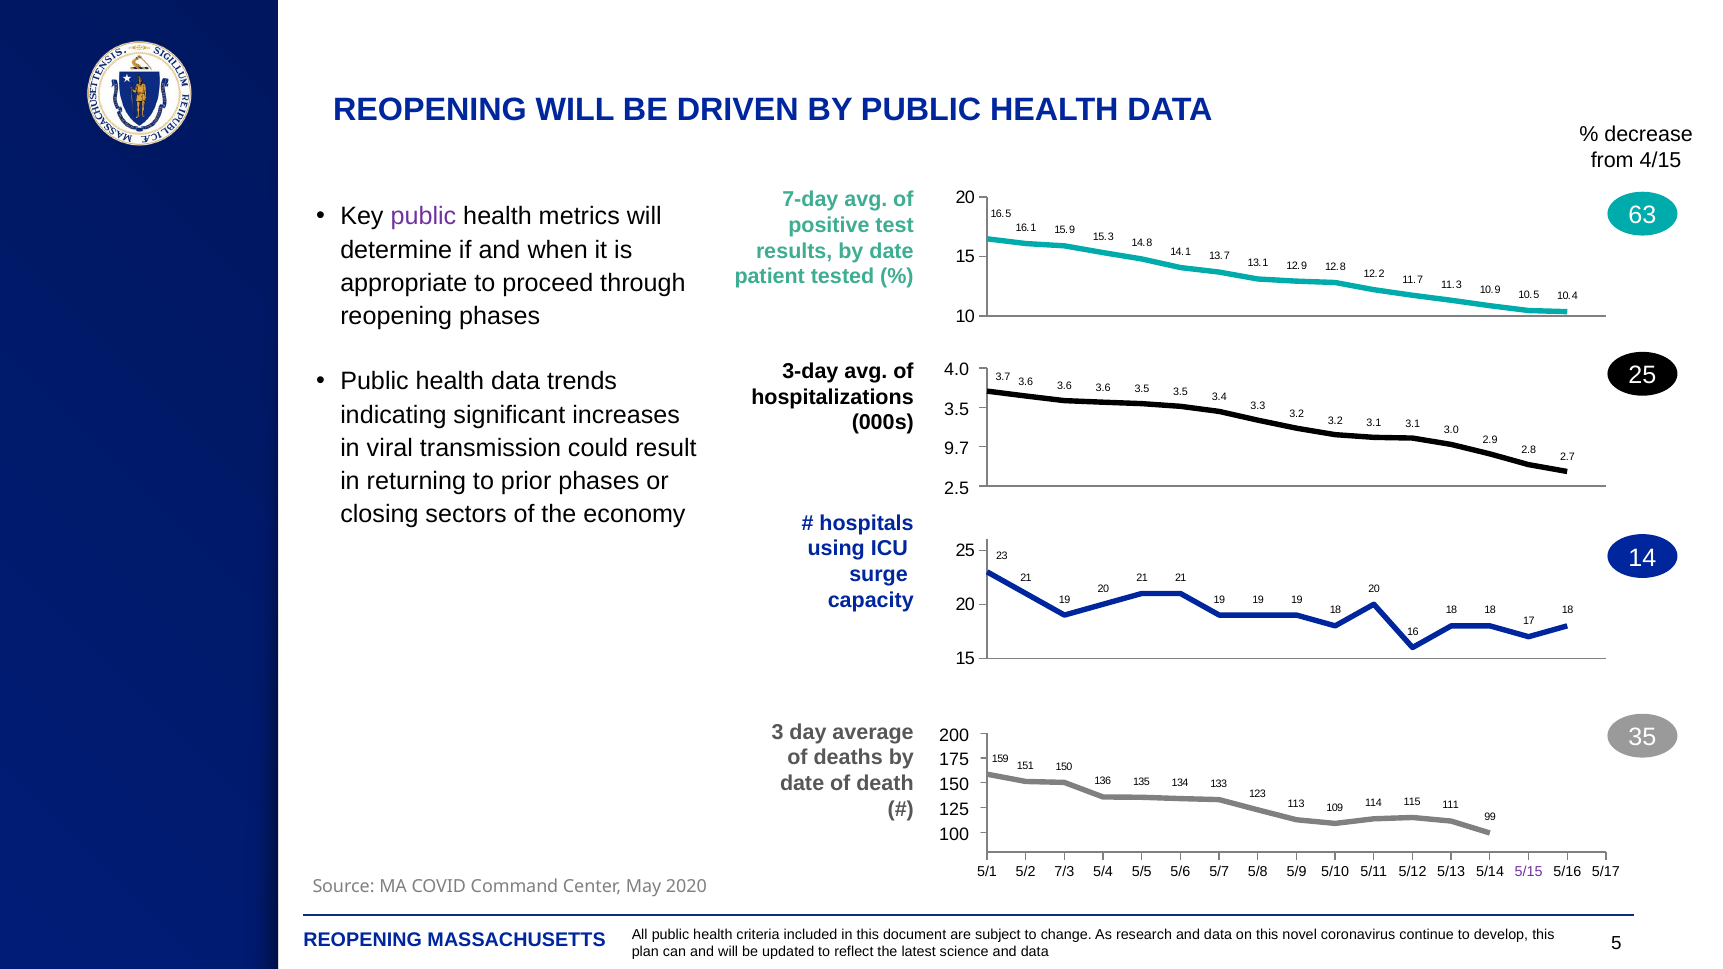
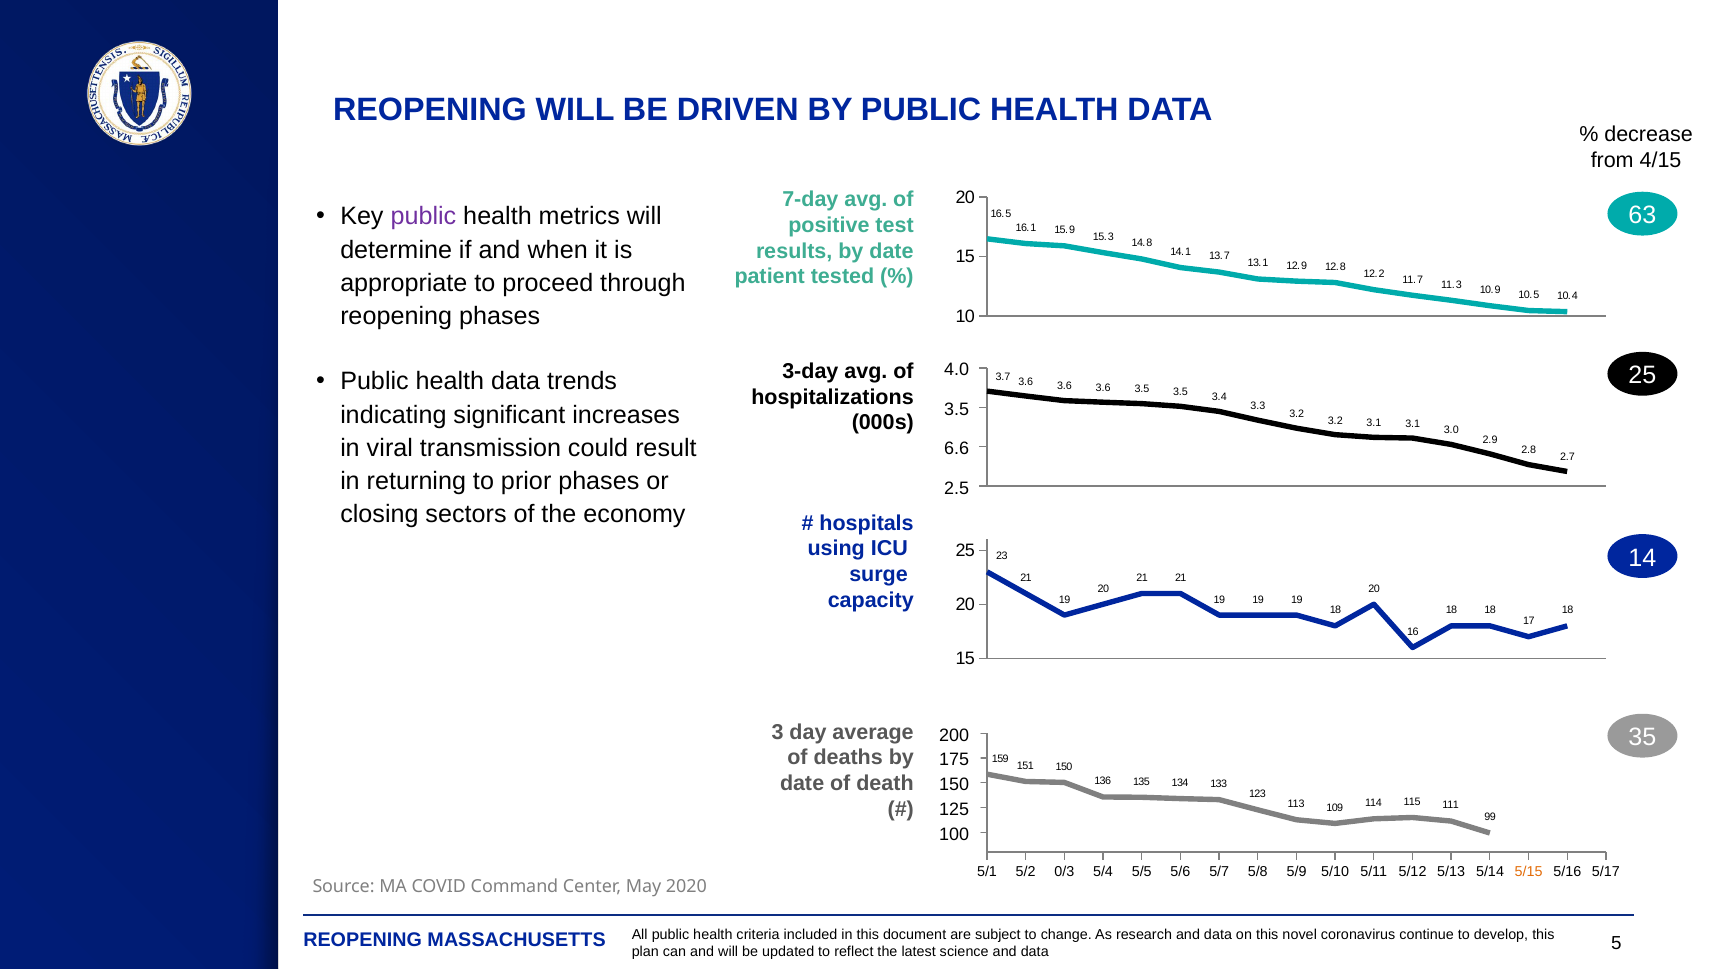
9.7: 9.7 -> 6.6 (957, 449)
7/3: 7/3 -> 0/3 (1064, 872)
5/15 colour: purple -> orange (1529, 872)
